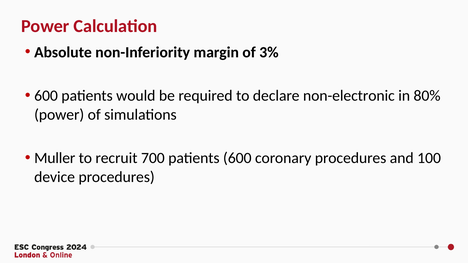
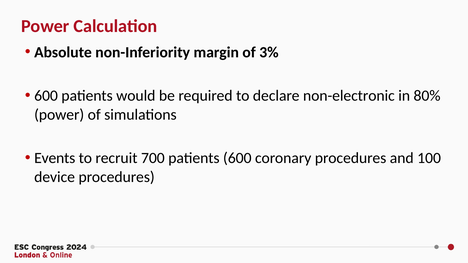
Muller: Muller -> Events (55, 158)
